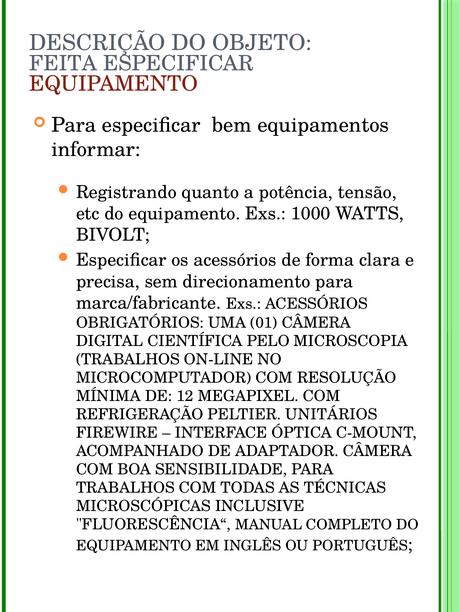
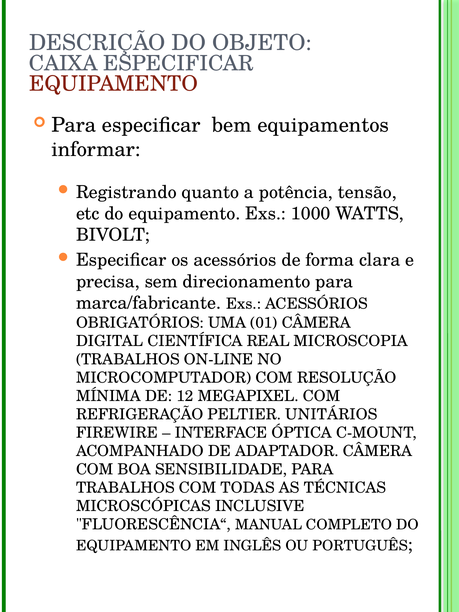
FEITA: FEITA -> CAIXA (63, 63)
PELO: PELO -> REAL (268, 341)
